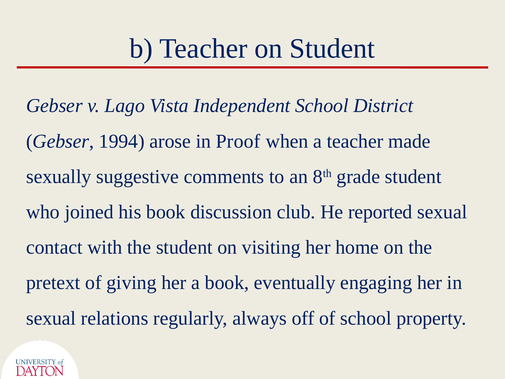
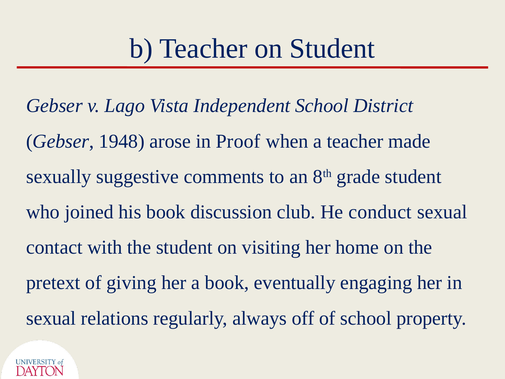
1994: 1994 -> 1948 (122, 141)
reported: reported -> conduct (380, 212)
